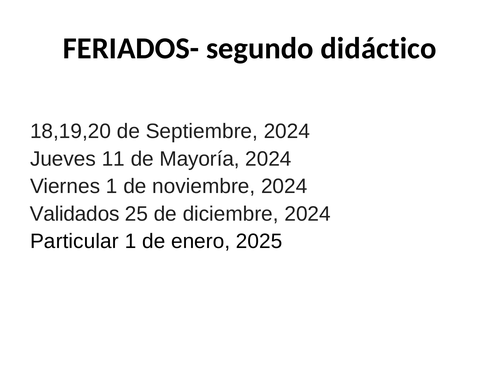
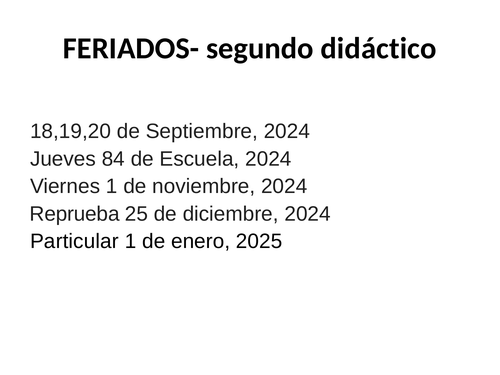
11: 11 -> 84 (113, 159)
Mayoría: Mayoría -> Escuela (200, 159)
Validados: Validados -> Reprueba (75, 214)
